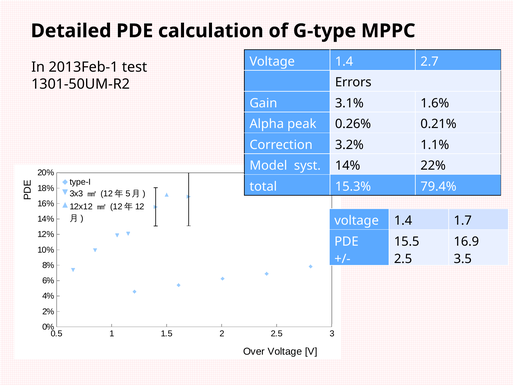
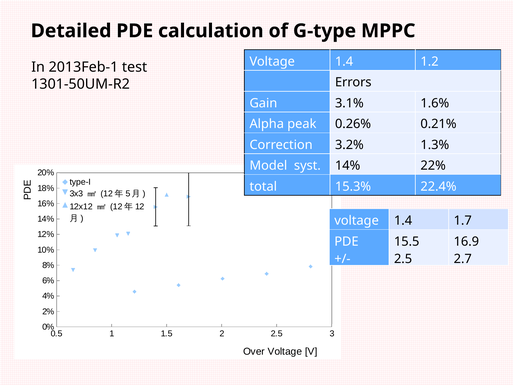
2.7: 2.7 -> 1.2 (430, 62)
1.1%: 1.1% -> 1.3% (435, 145)
79.4%: 79.4% -> 22.4% (439, 186)
3.5: 3.5 -> 2.7 (463, 259)
